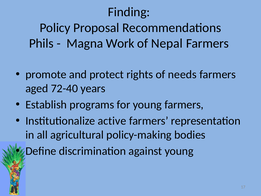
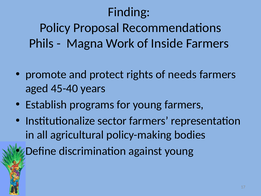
Nepal: Nepal -> Inside (167, 43)
72-40: 72-40 -> 45-40 (64, 88)
active: active -> sector (112, 121)
